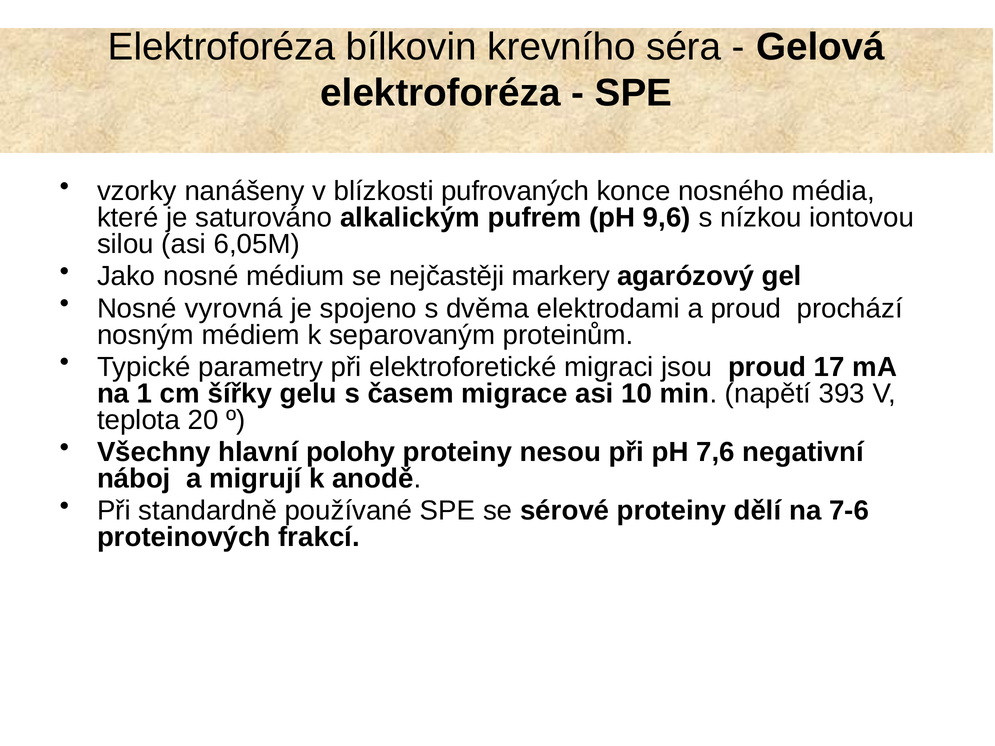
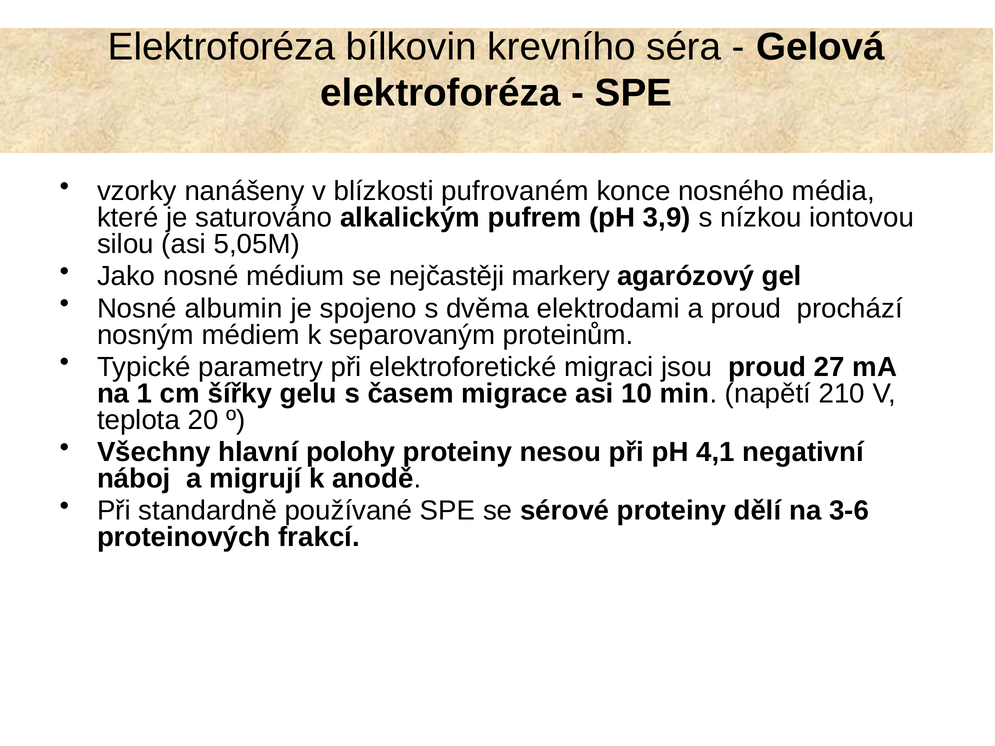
pufrovaných: pufrovaných -> pufrovaném (515, 191)
9,6: 9,6 -> 3,9 (667, 218)
6,05M: 6,05M -> 5,05M (257, 244)
vyrovná: vyrovná -> albumin (234, 308)
17: 17 -> 27 (829, 367)
393: 393 -> 210 (842, 394)
7,6: 7,6 -> 4,1 (716, 452)
7-6: 7-6 -> 3-6 (849, 511)
